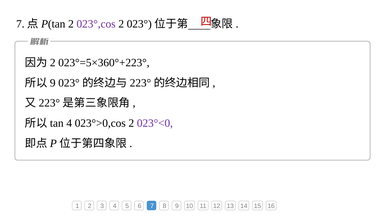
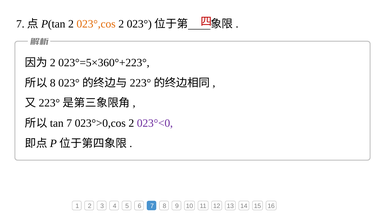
023°,cos colour: purple -> orange (96, 24)
9: 9 -> 8 (53, 83)
4: 4 -> 7 (69, 124)
